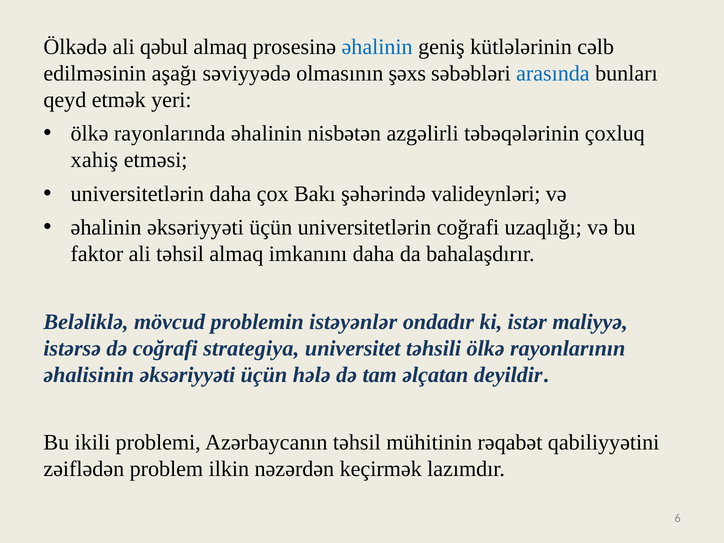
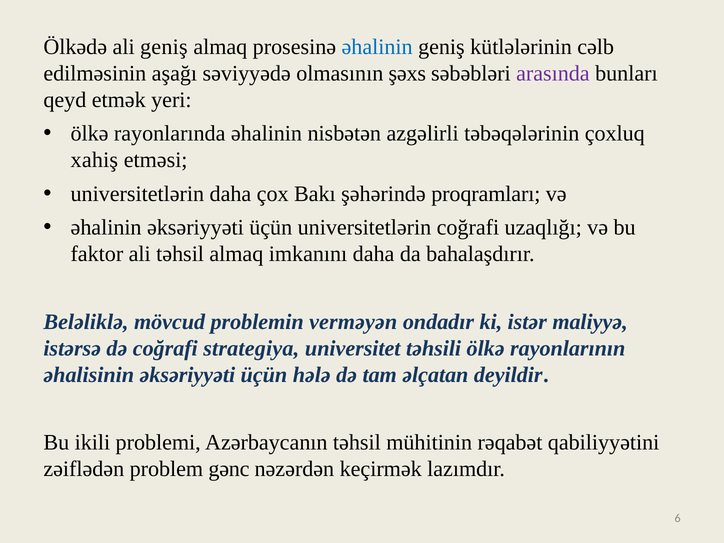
ali qəbul: qəbul -> geniş (164, 47)
arasında colour: blue -> purple (553, 73)
valideynləri: valideynləri -> proqramları (486, 194)
istəyənlər: istəyənlər -> verməyən (353, 322)
ilkin: ilkin -> gənc (229, 469)
